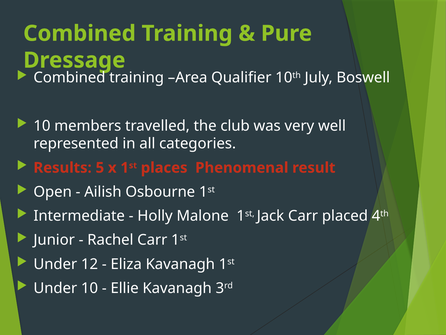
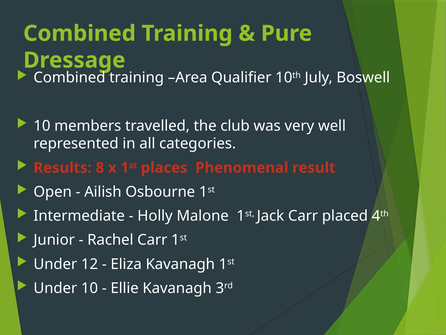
5: 5 -> 8 (100, 168)
